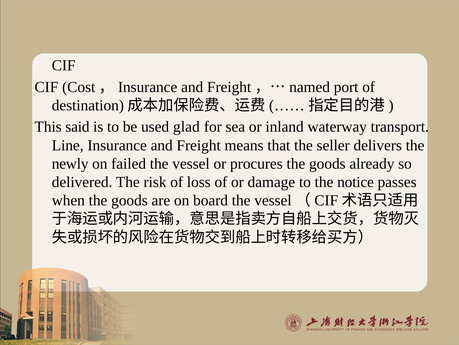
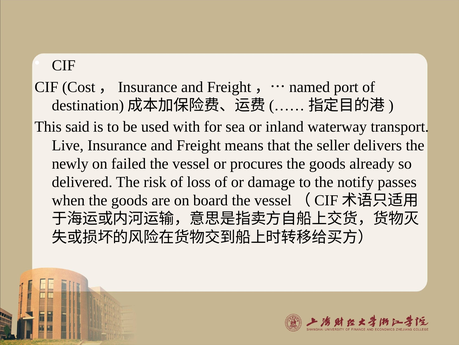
glad: glad -> with (186, 127)
Line: Line -> Live (68, 145)
notice: notice -> notify (355, 182)
